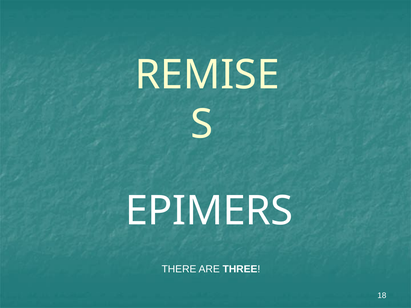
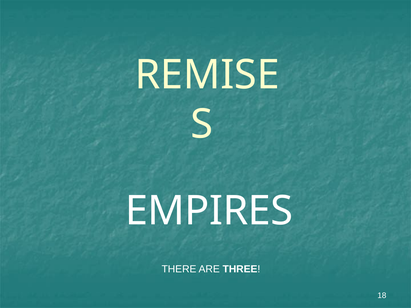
EPIMERS: EPIMERS -> EMPIRES (209, 211)
